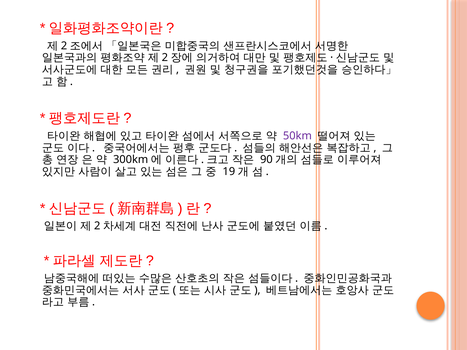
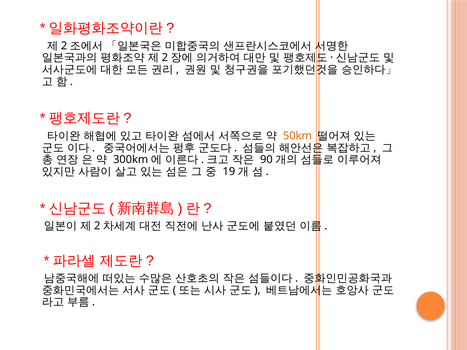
50km colour: purple -> orange (297, 136)
